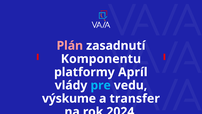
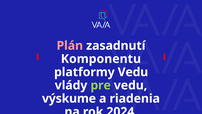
platformy Apríl: Apríl -> Vedu (133, 72)
pre colour: light blue -> light green (101, 85)
transfer: transfer -> riadenia (135, 98)
